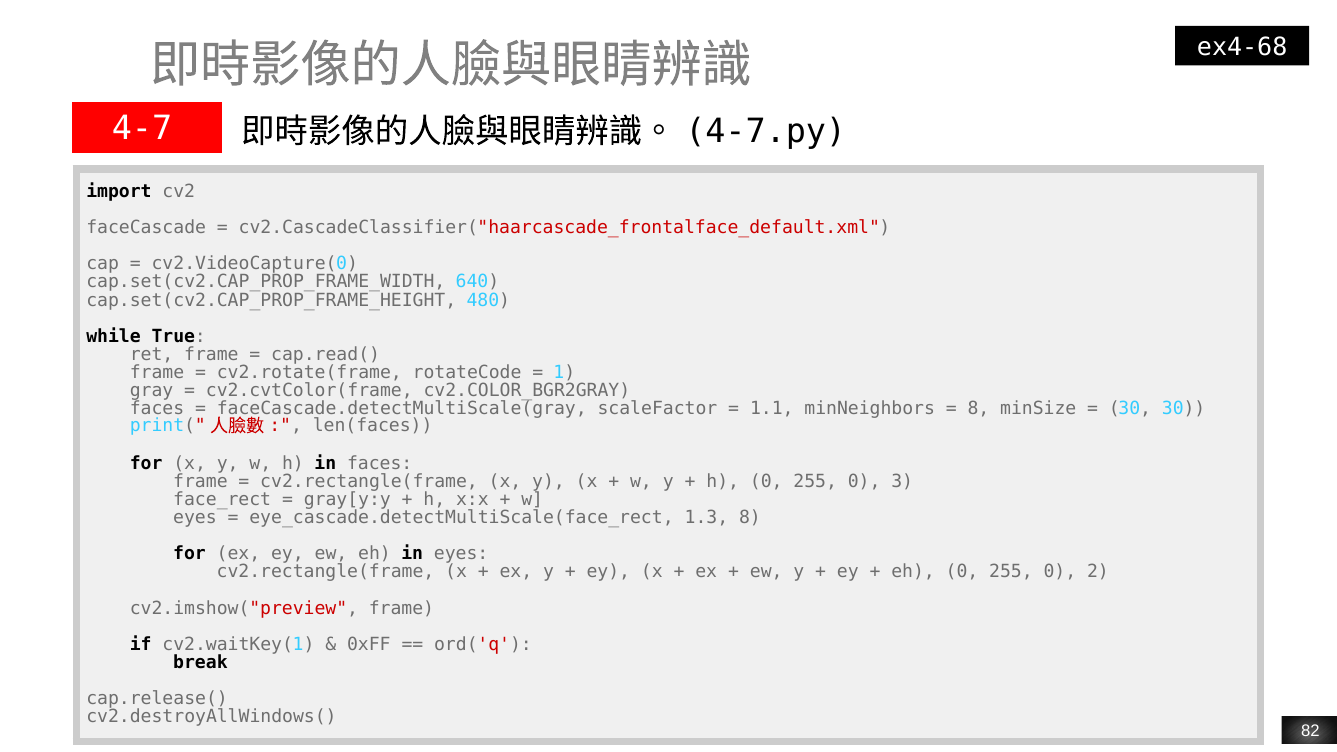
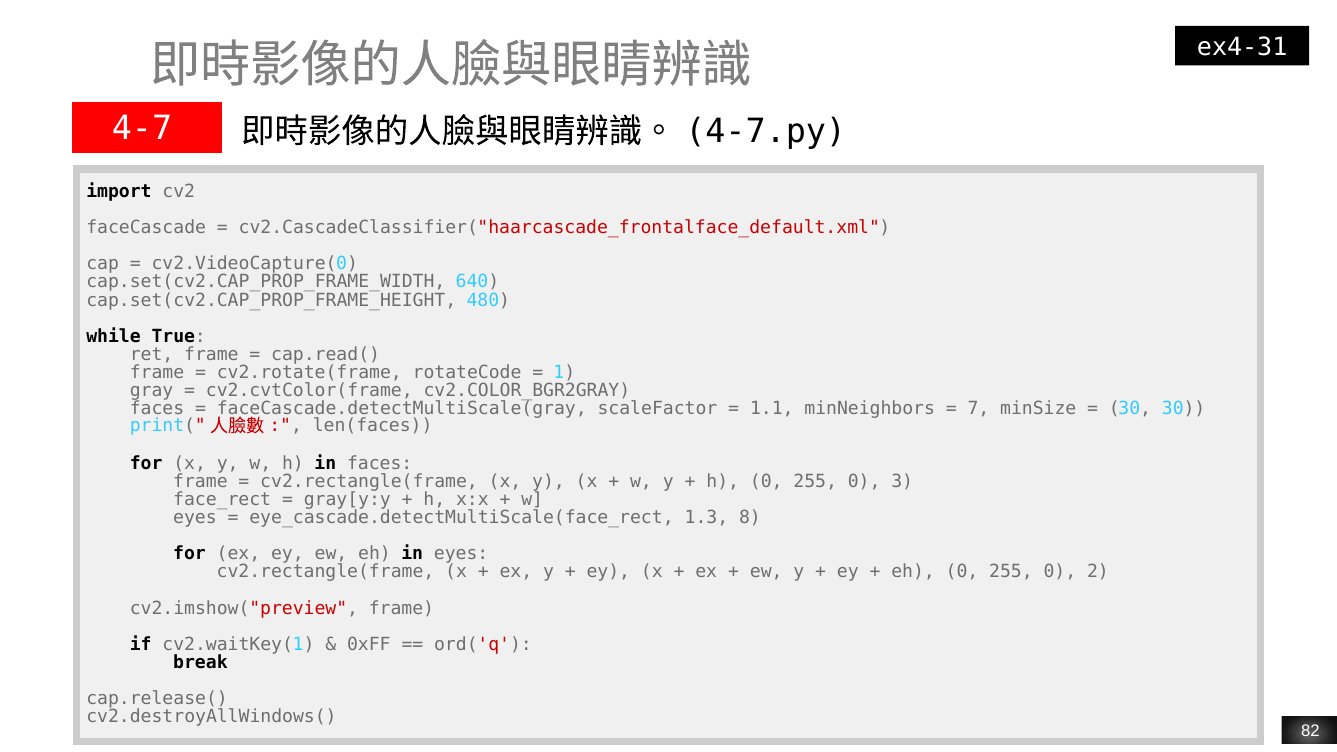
ex4-68: ex4-68 -> ex4-31 (1242, 47)
8: 8 -> 7 (978, 409)
